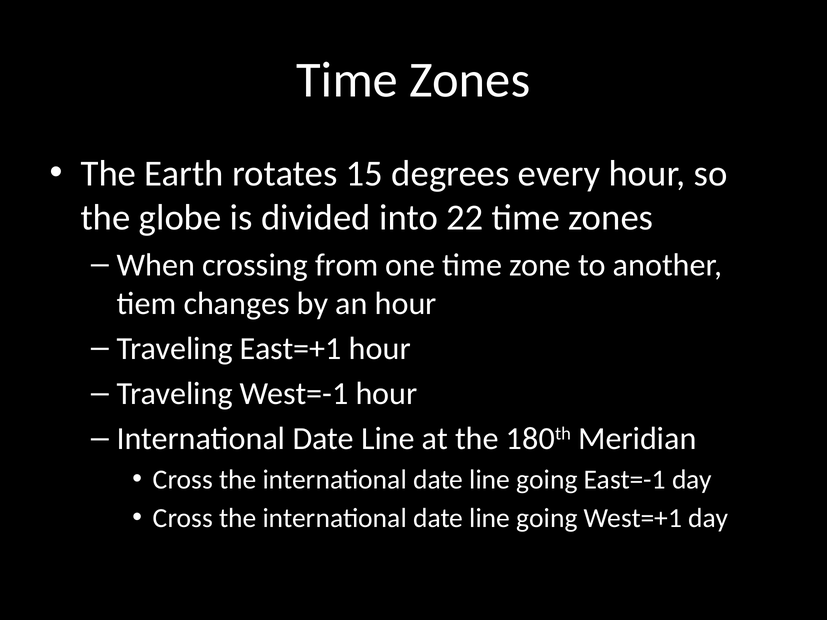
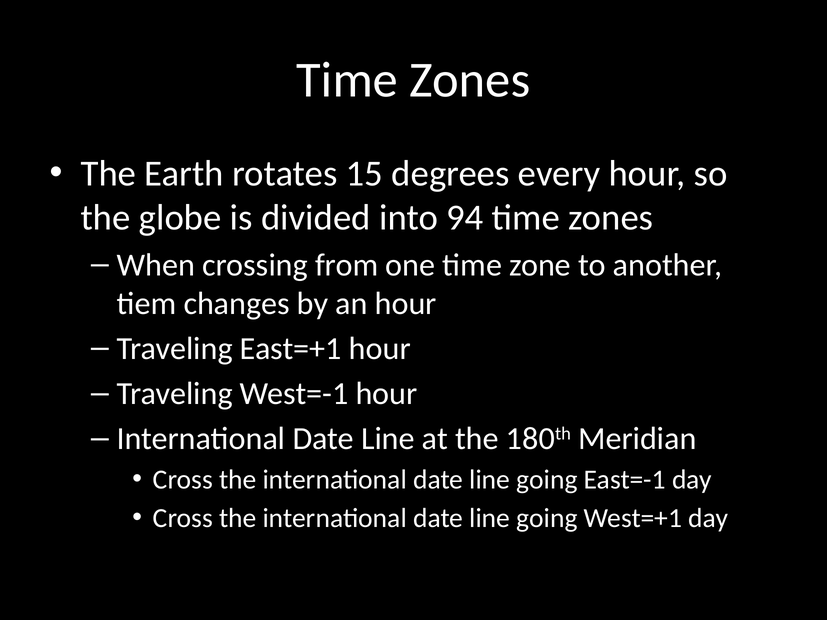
22: 22 -> 94 (465, 218)
